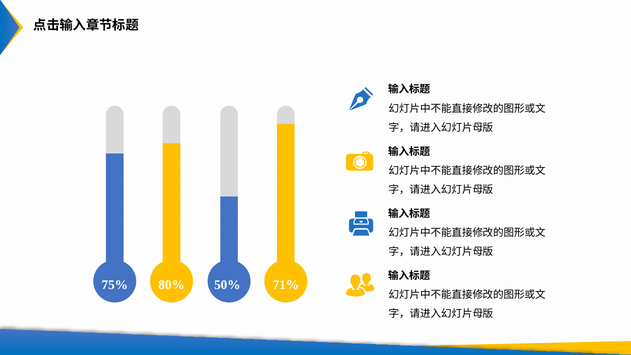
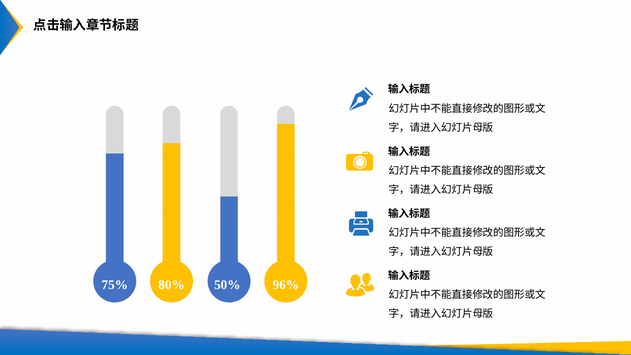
71%: 71% -> 96% (286, 285)
